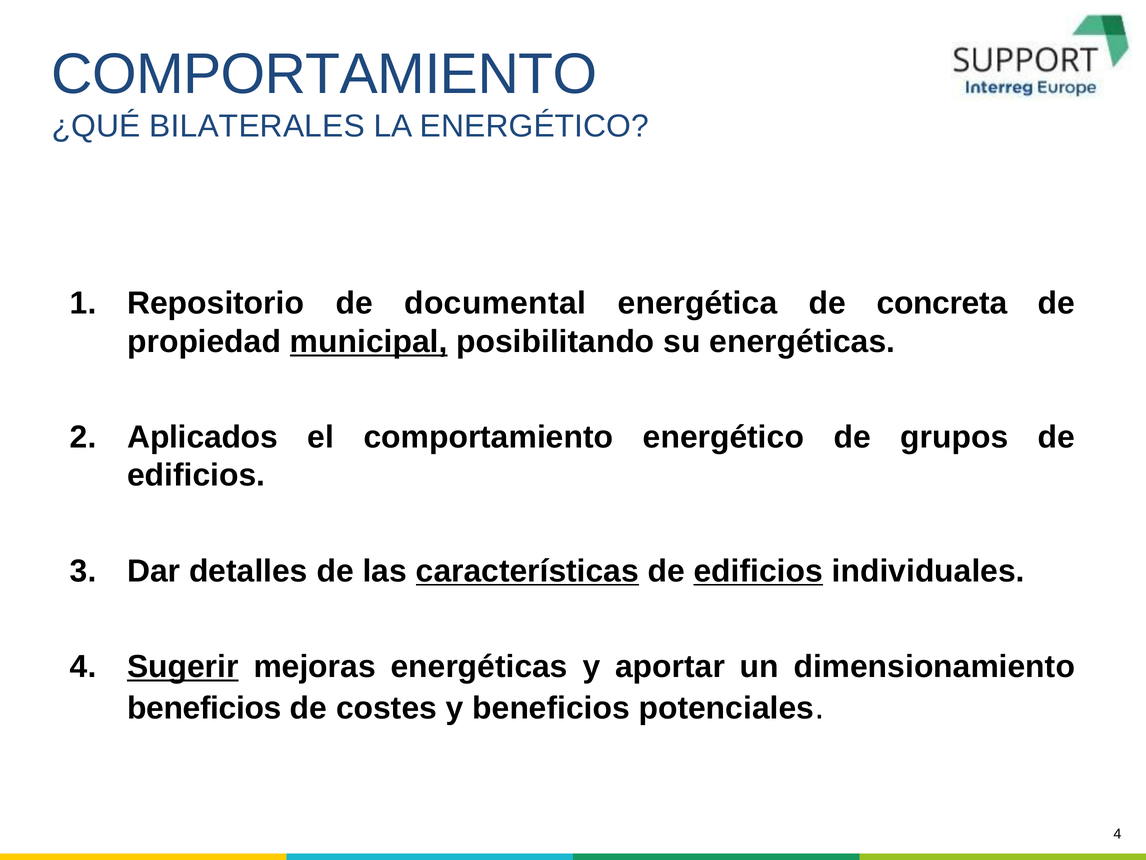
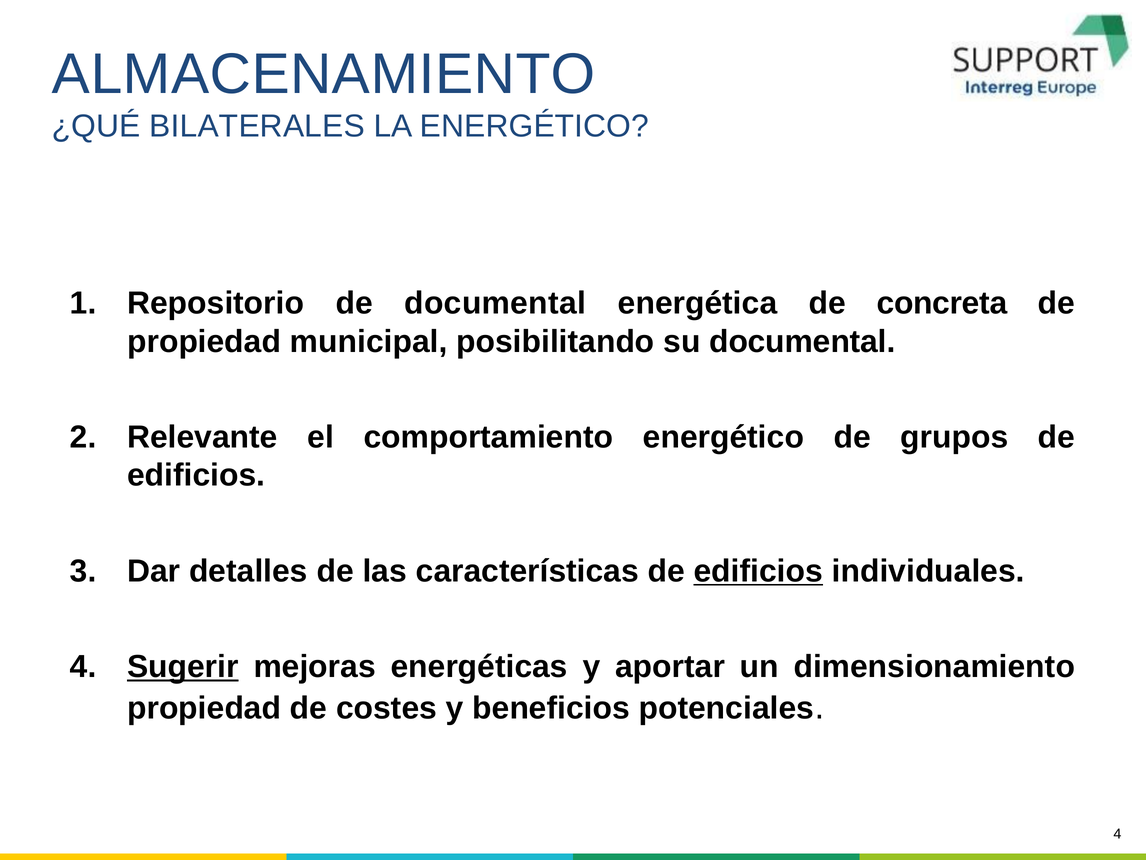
COMPORTAMIENTO: COMPORTAMIENTO -> ALMACENAMIENTO (324, 74)
municipal underline: present -> none (369, 341)
su energéticas: energéticas -> documental (802, 341)
Aplicados: Aplicados -> Relevante (202, 437)
características underline: present -> none (527, 571)
beneficios: beneficios -> propiedad (204, 708)
